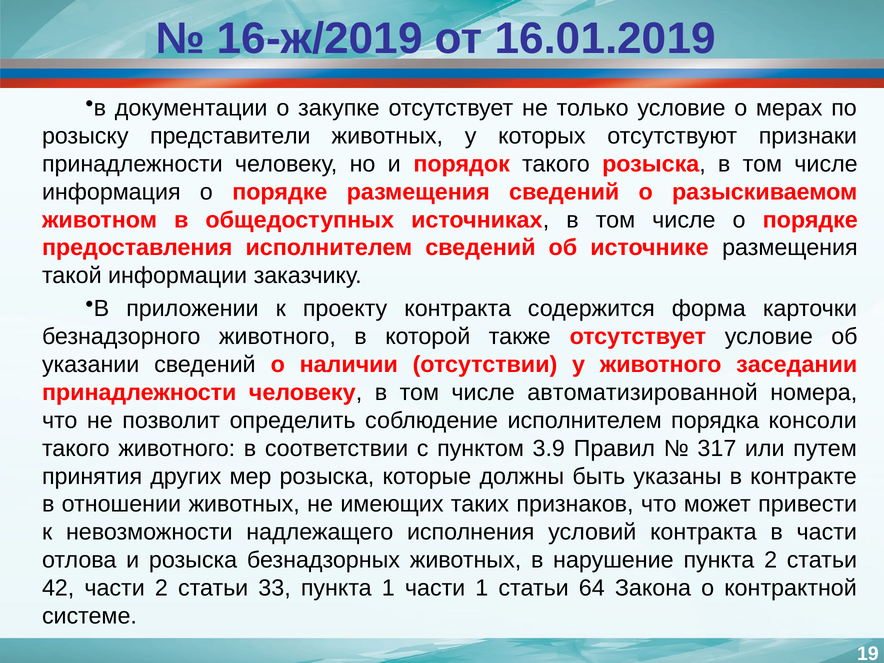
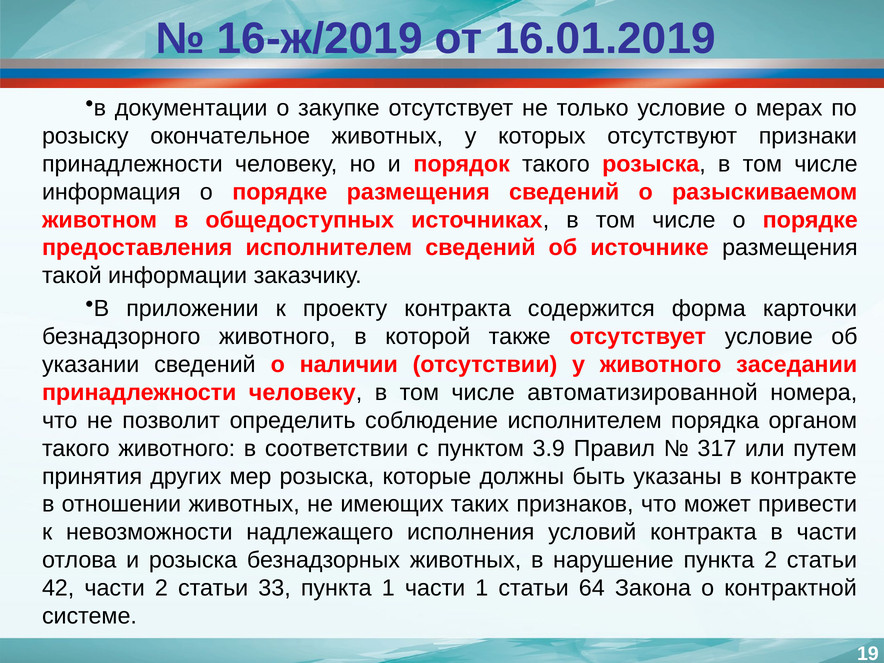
представители: представители -> окончательное (230, 136)
консоли: консоли -> органом (813, 420)
